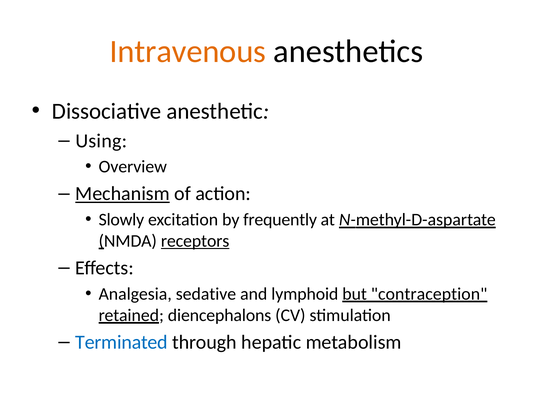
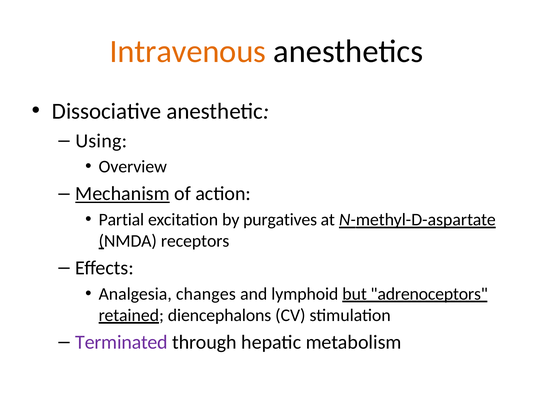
Slowly: Slowly -> Partial (121, 220)
frequently: frequently -> purgatives (280, 220)
receptors underline: present -> none (195, 241)
sedative: sedative -> changes (206, 294)
contraception: contraception -> adrenoceptors (429, 294)
Terminated colour: blue -> purple (121, 343)
